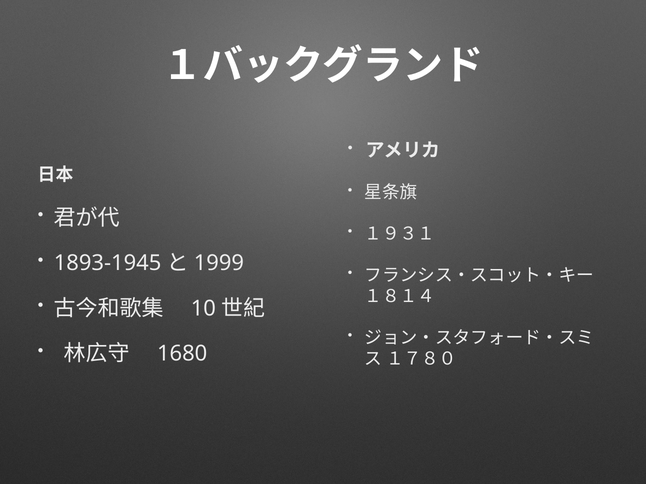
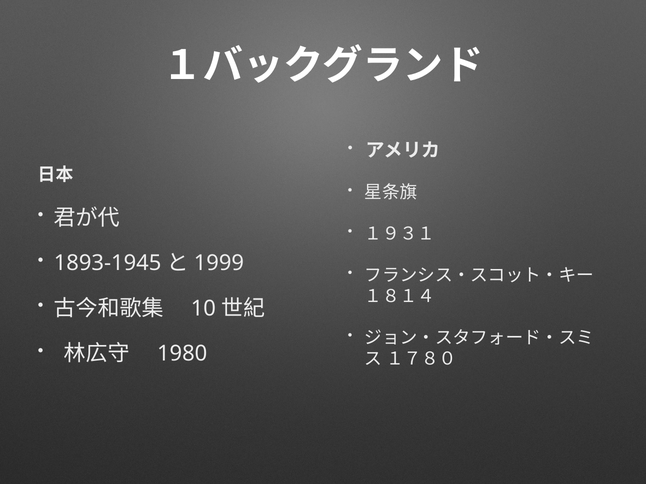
1680: 1680 -> 1980 (182, 354)
